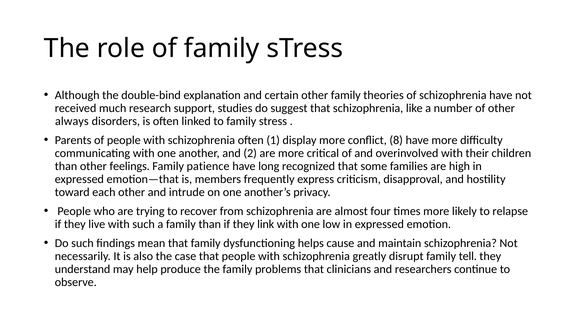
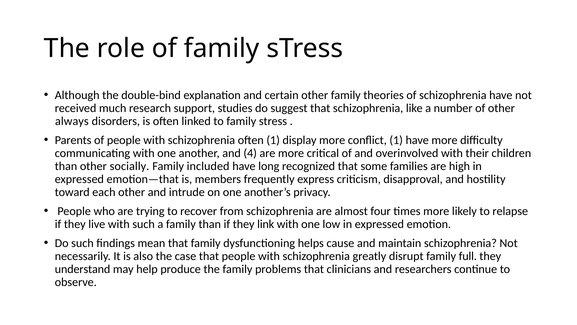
conflict 8: 8 -> 1 (396, 140)
2: 2 -> 4 (250, 153)
feelings: feelings -> socially (130, 166)
patience: patience -> included (208, 166)
tell: tell -> full (468, 256)
